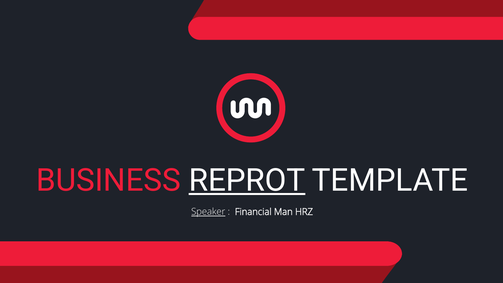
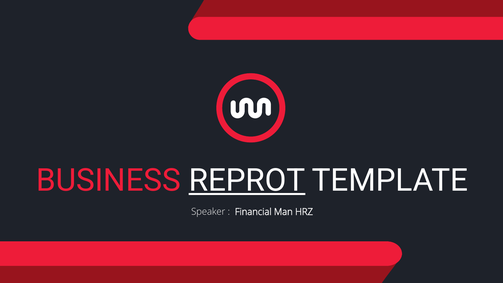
Speaker underline: present -> none (208, 212)
